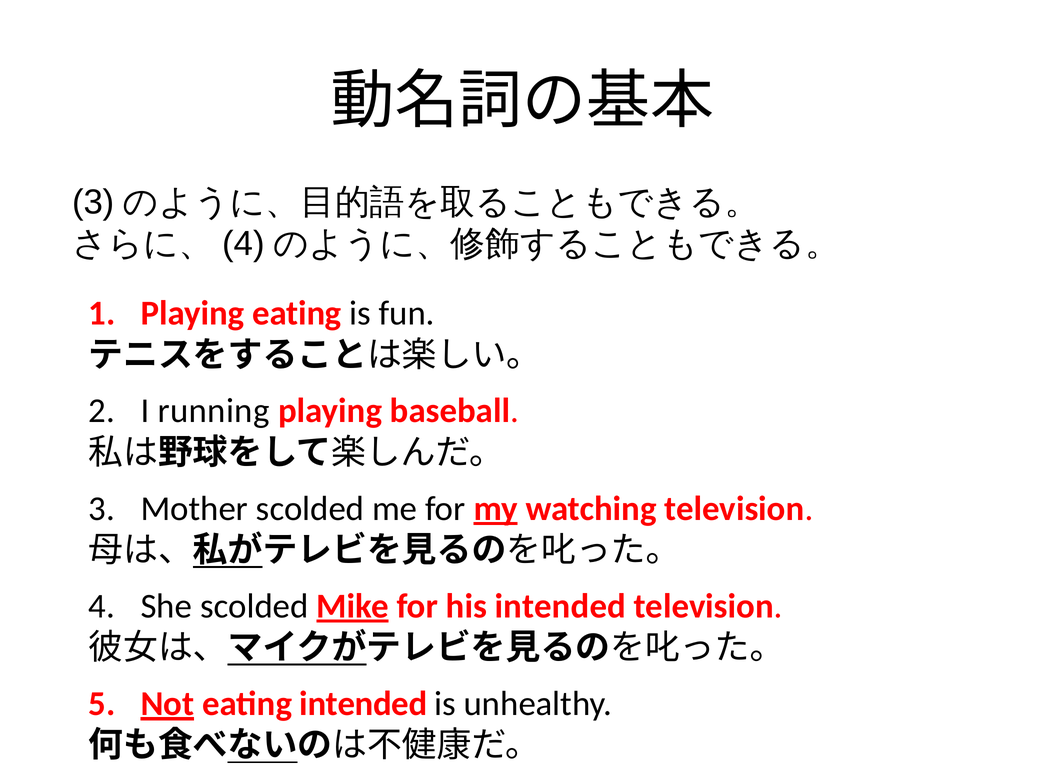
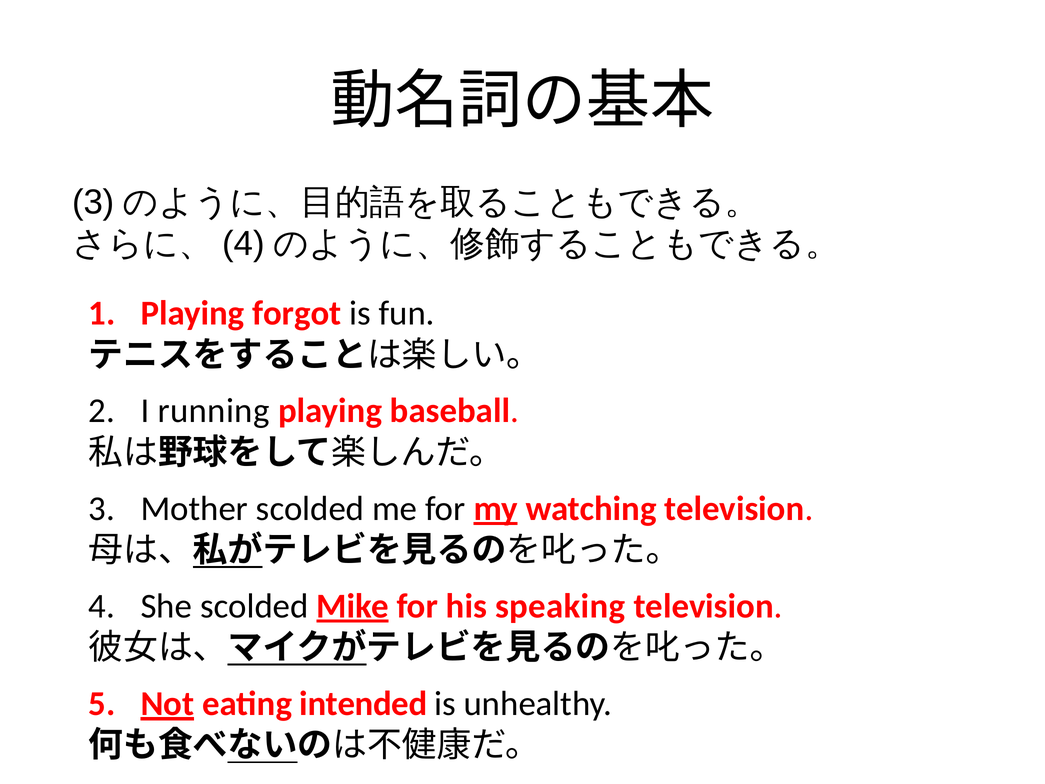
Playing eating: eating -> forgot (297, 313)
his intended: intended -> speaking (560, 606)
